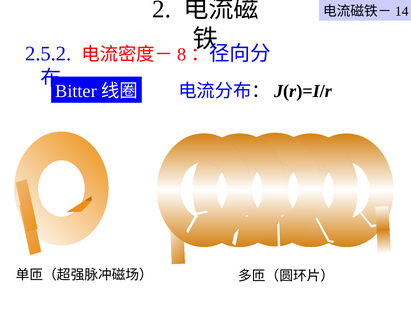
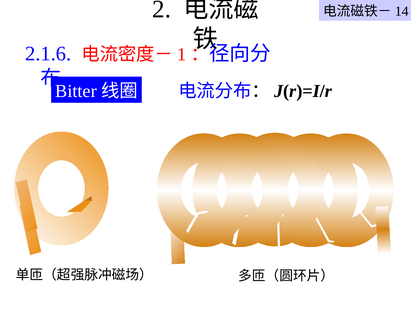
2.5.2: 2.5.2 -> 2.1.6 (48, 53)
8: 8 -> 1 (182, 54)
